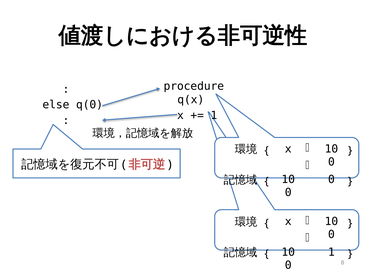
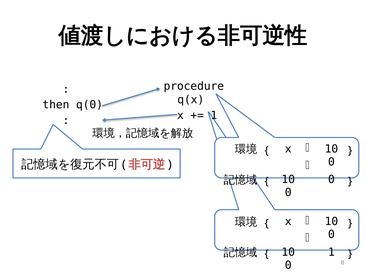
else: else -> then (56, 105)
